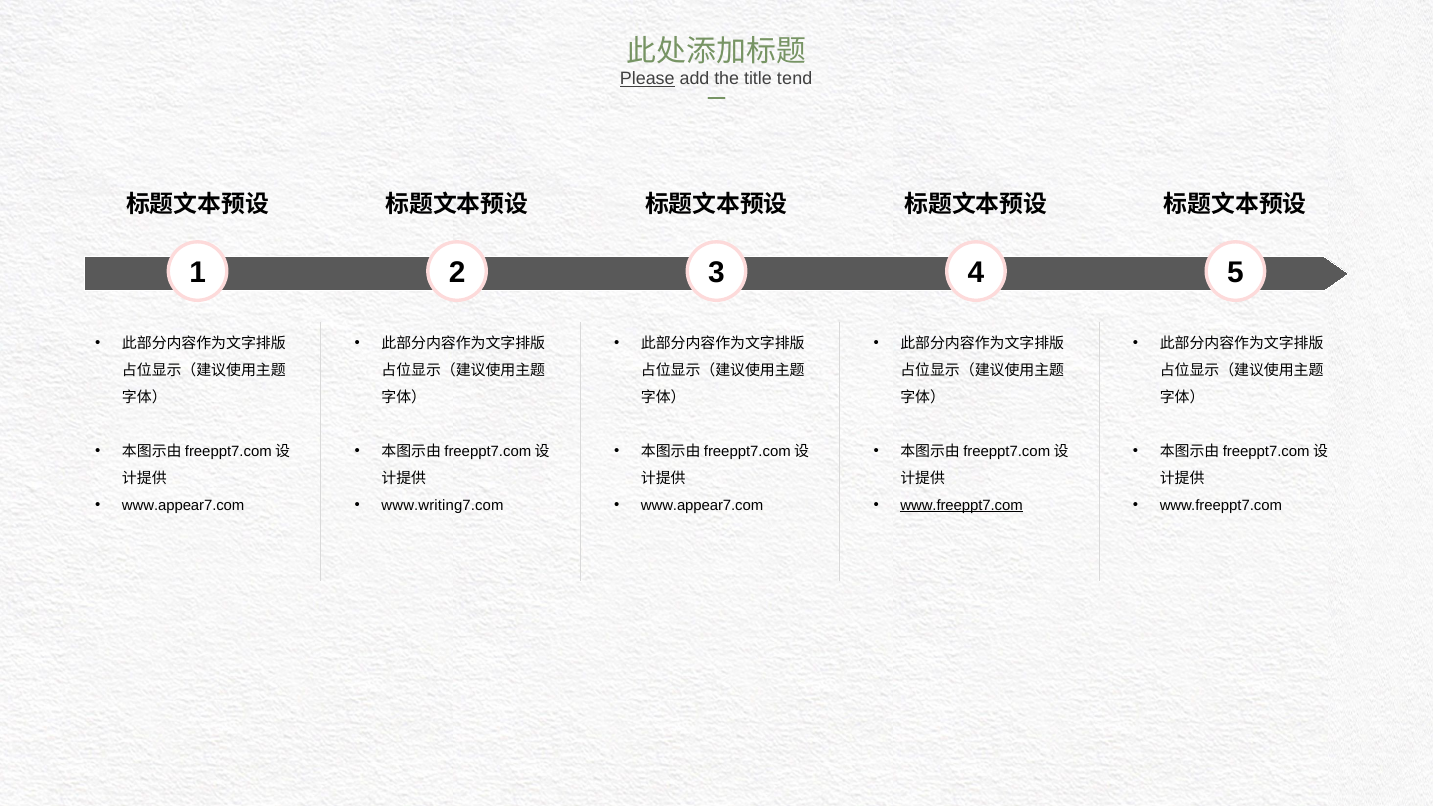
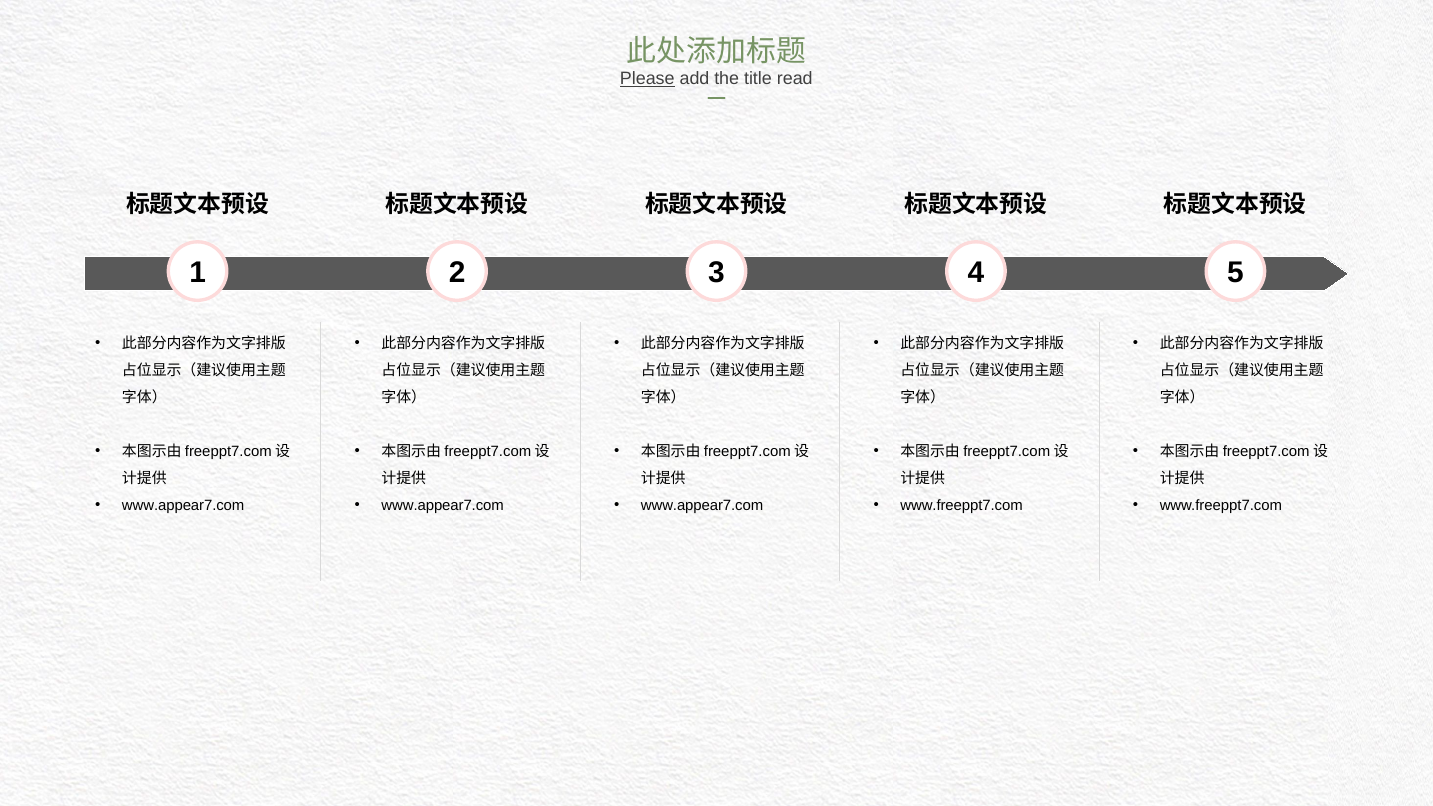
tend: tend -> read (795, 79)
www.writing7.com: www.writing7.com -> www.appear7.com (443, 505)
www.freeppt7.com underline: present -> none (962, 505)
